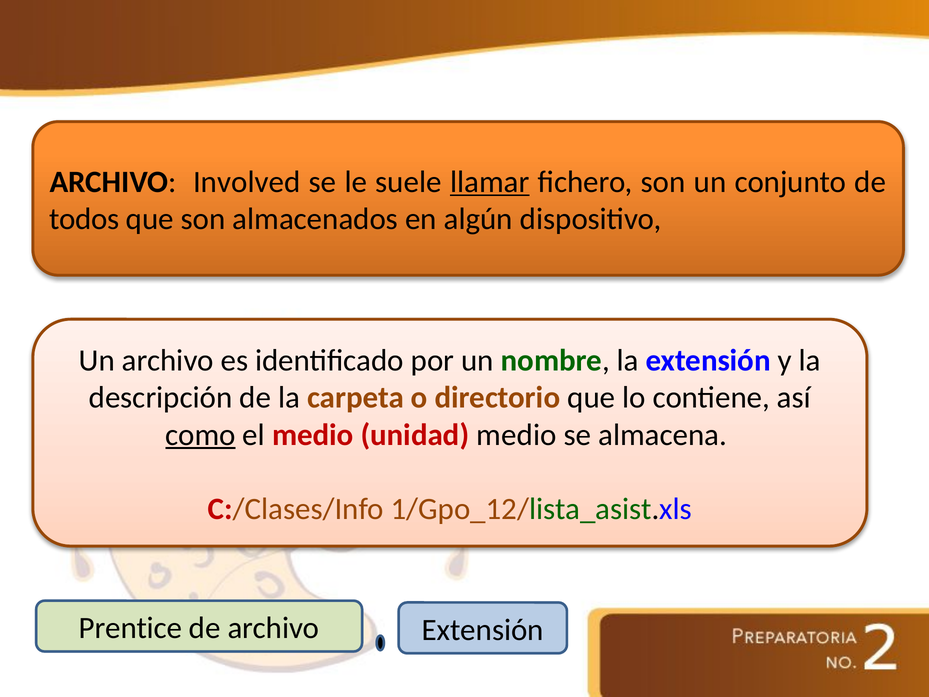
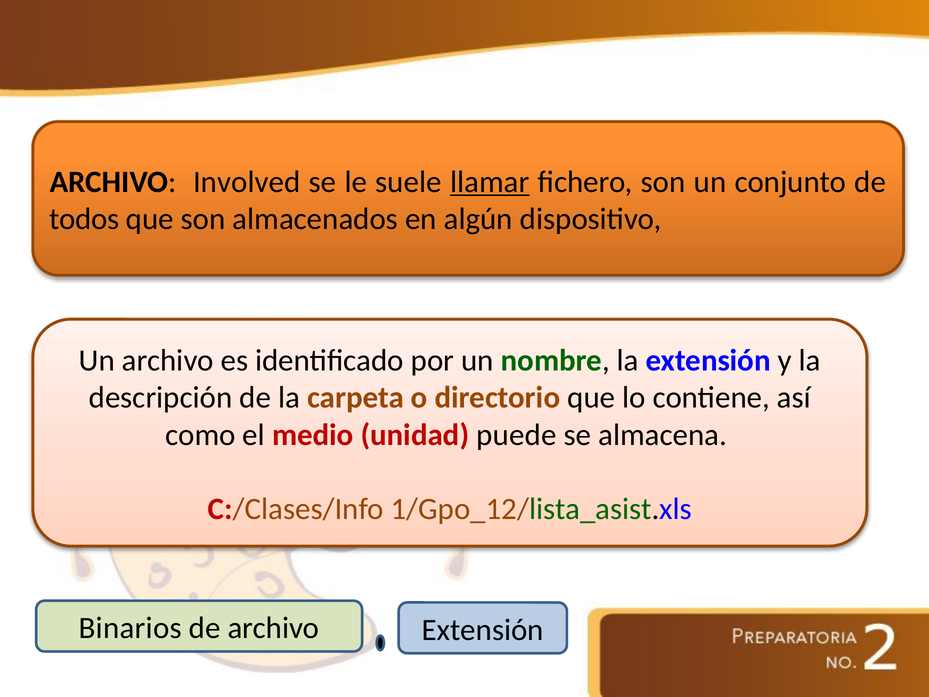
como underline: present -> none (201, 435)
unidad medio: medio -> puede (516, 435)
Prentice: Prentice -> Binarios (130, 628)
